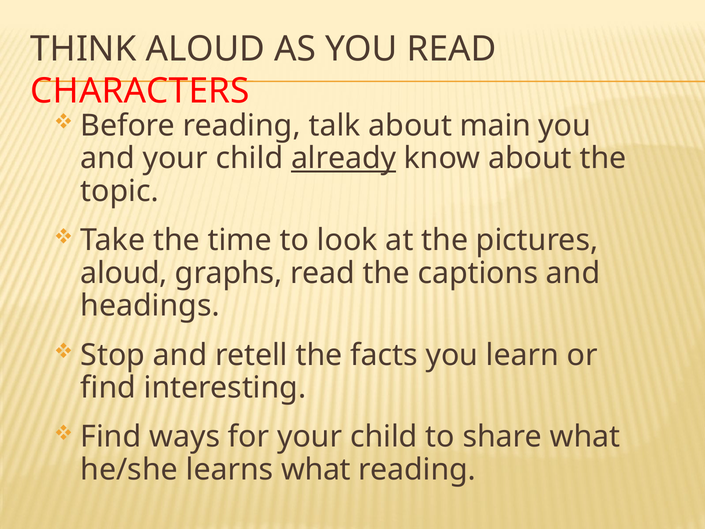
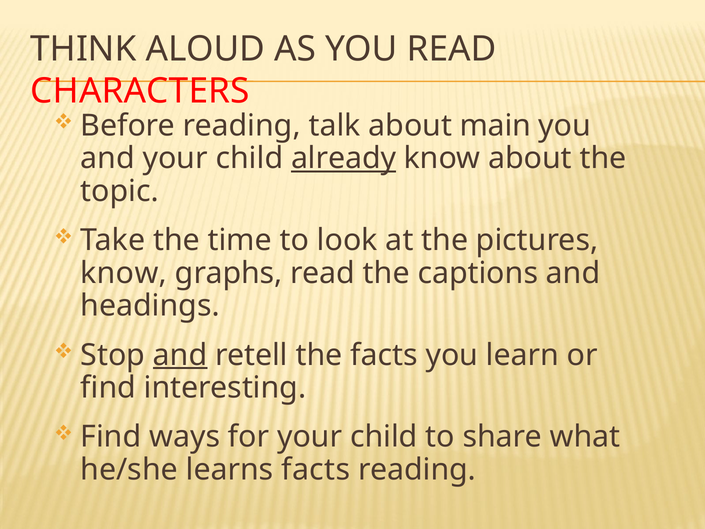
aloud: aloud -> know (124, 273)
and underline: none -> present (180, 355)
learns what: what -> facts (316, 470)
